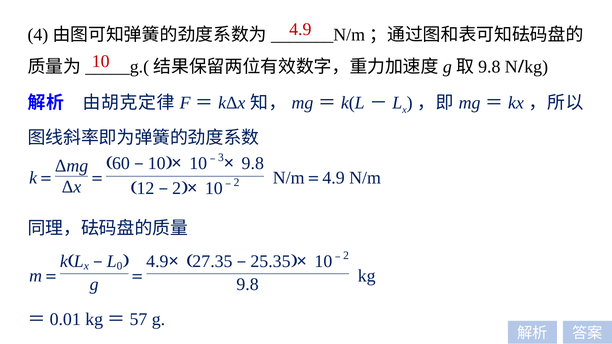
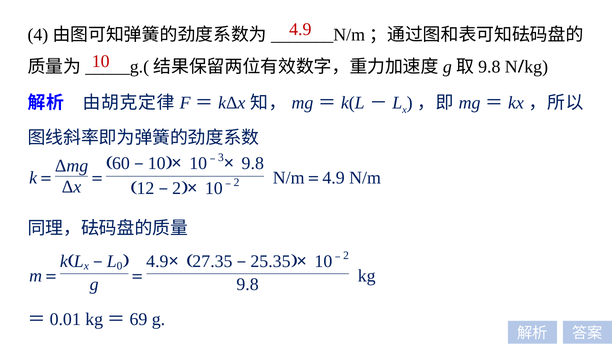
57: 57 -> 69 (138, 320)
